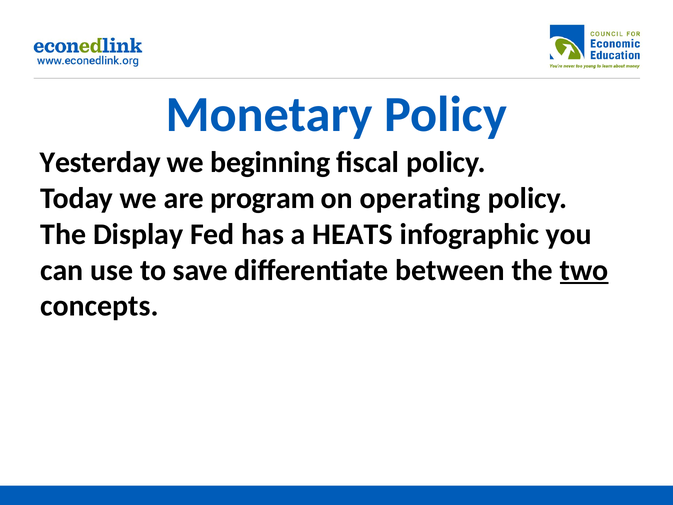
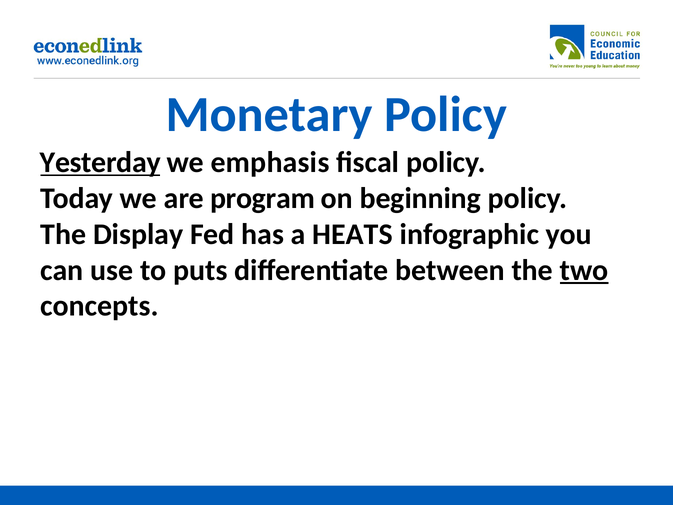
Yesterday underline: none -> present (100, 162)
beginning: beginning -> emphasis (270, 162)
operating: operating -> beginning (420, 198)
save: save -> puts (200, 270)
